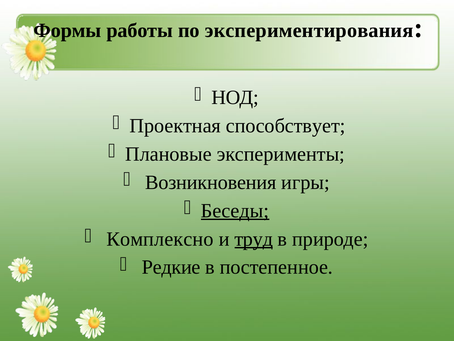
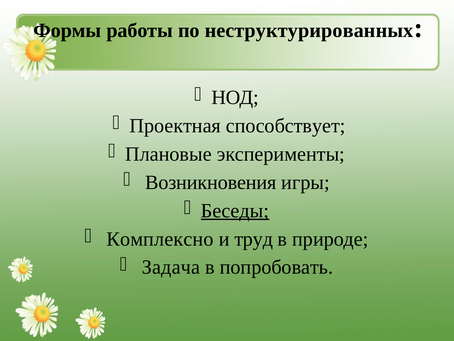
экспериментирования: экспериментирования -> неструктурированных (309, 30)
труд underline: present -> none (254, 239)
Редкие: Редкие -> Задача (171, 267)
постепенное: постепенное -> попробовать (276, 267)
